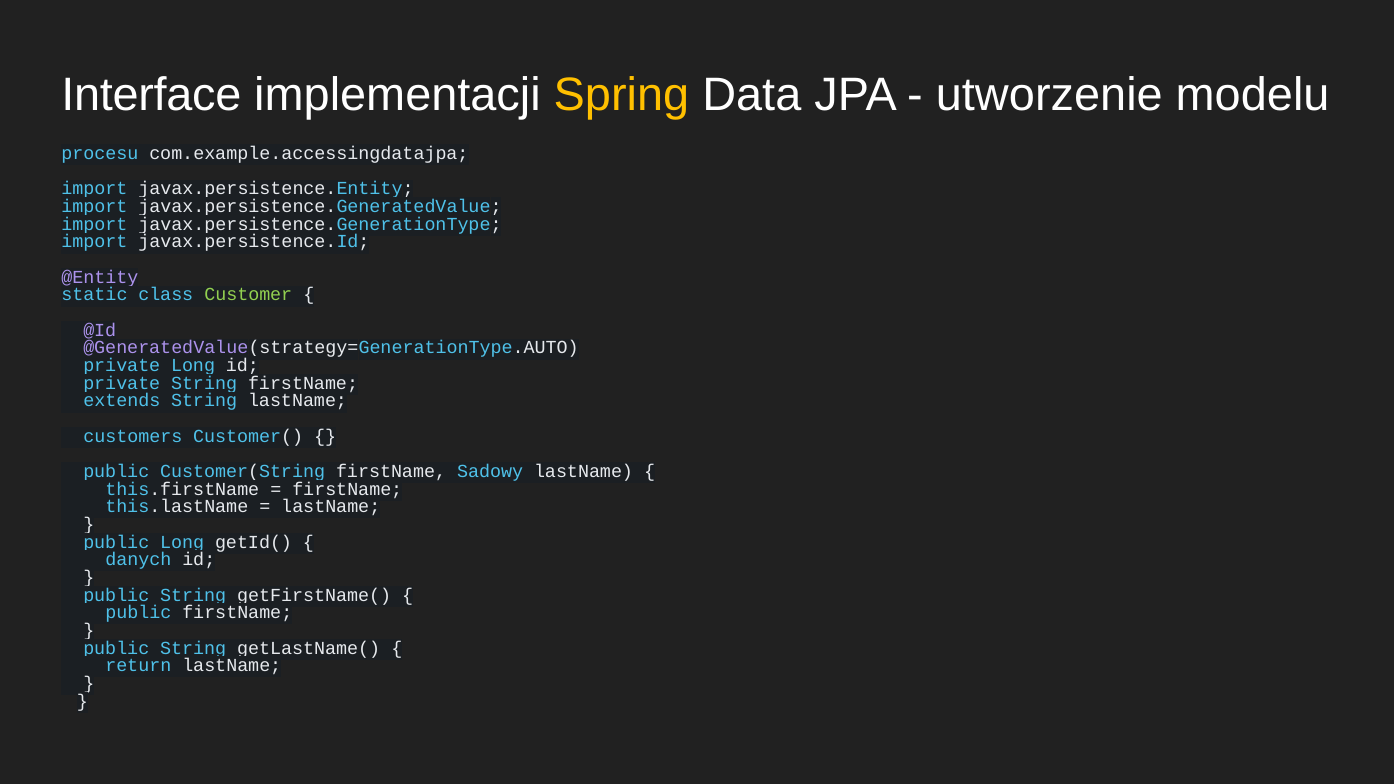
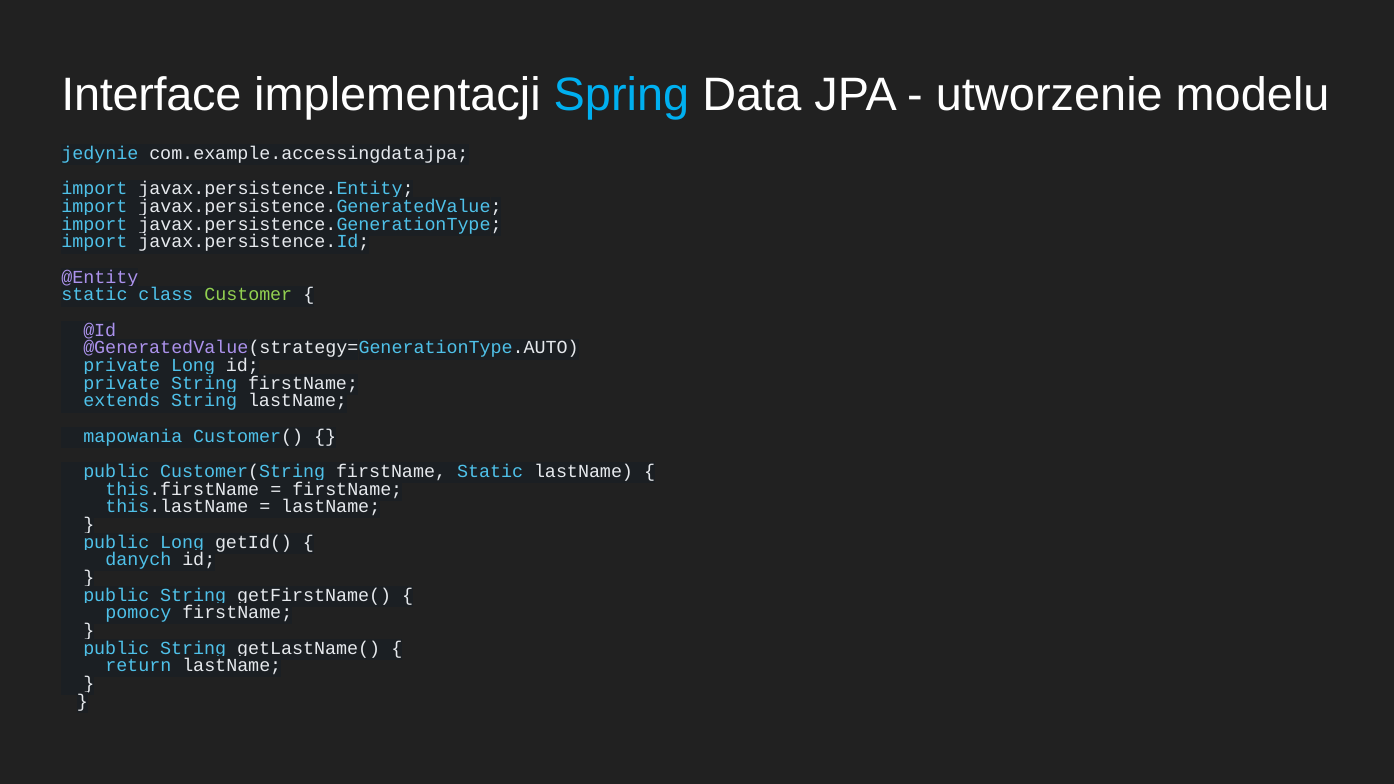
Spring colour: yellow -> light blue (622, 95)
procesu: procesu -> jedynie (100, 154)
customers: customers -> mapowania (133, 436)
Sadowy: Sadowy -> Static (490, 471)
public: public -> pomocy (138, 613)
